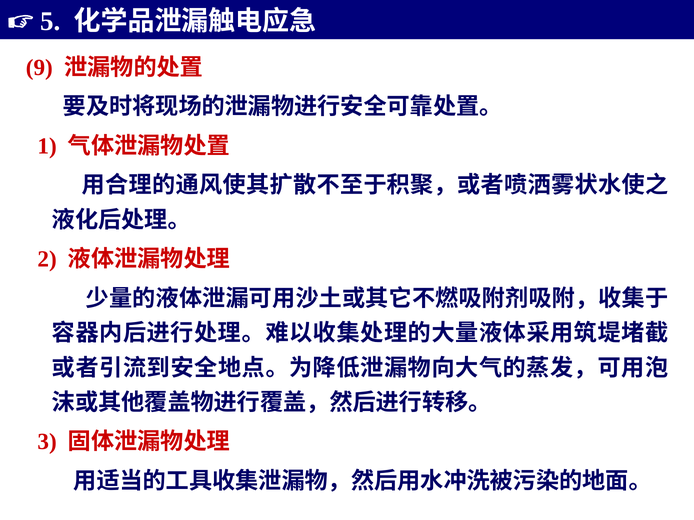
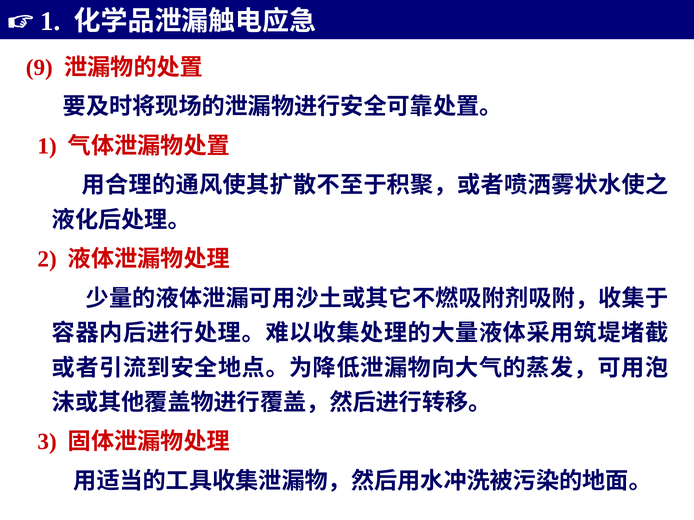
5: 5 -> 1 (50, 21)
